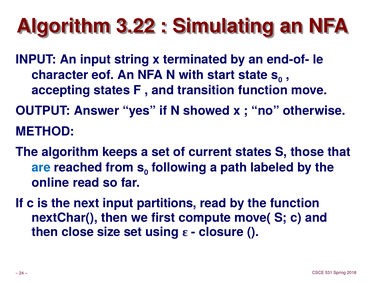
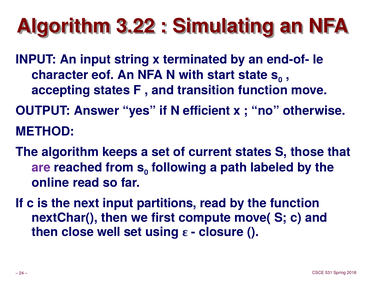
showed: showed -> efficient (207, 111)
are colour: blue -> purple (41, 167)
size: size -> well (109, 232)
